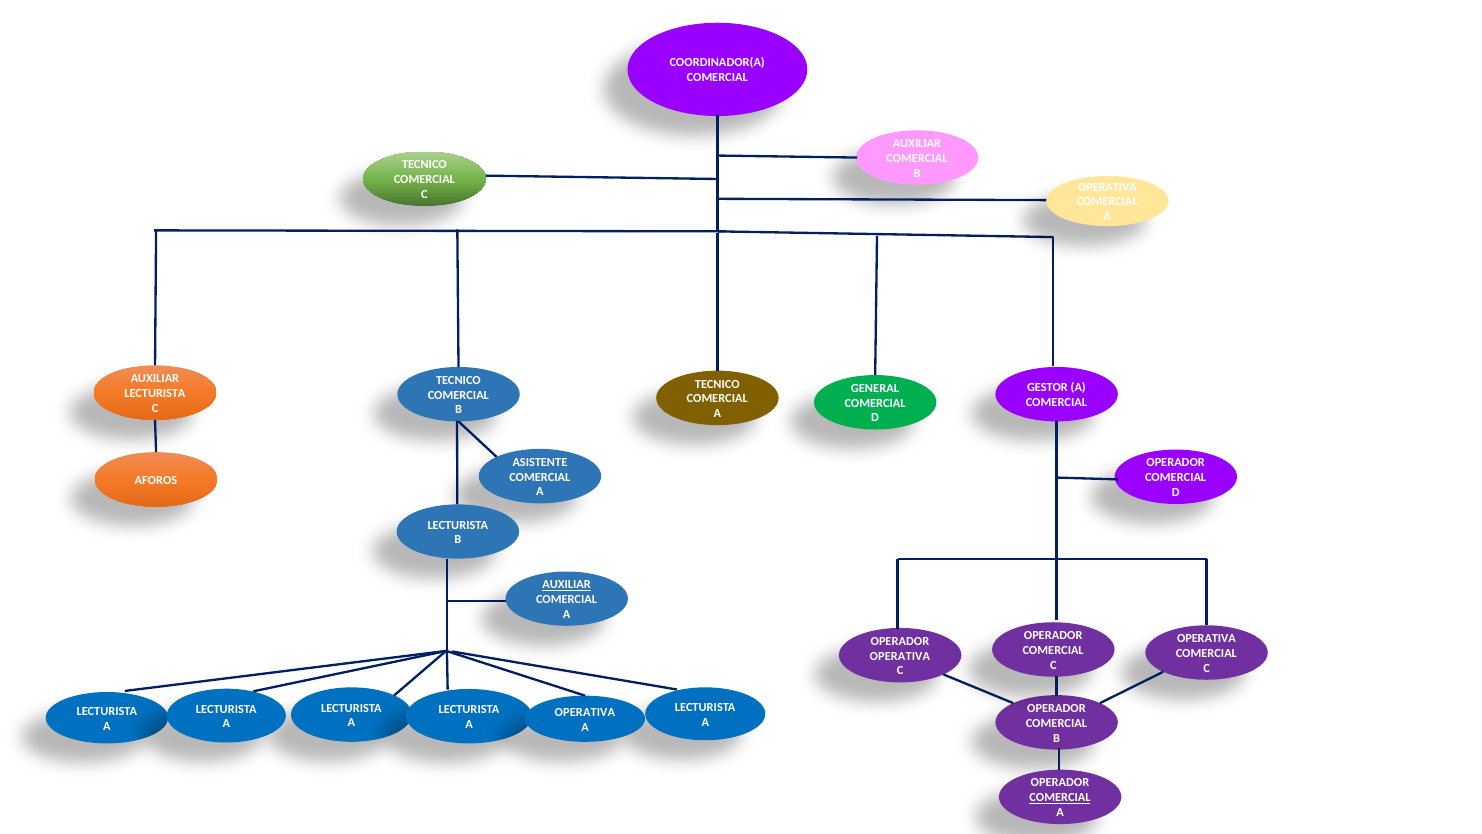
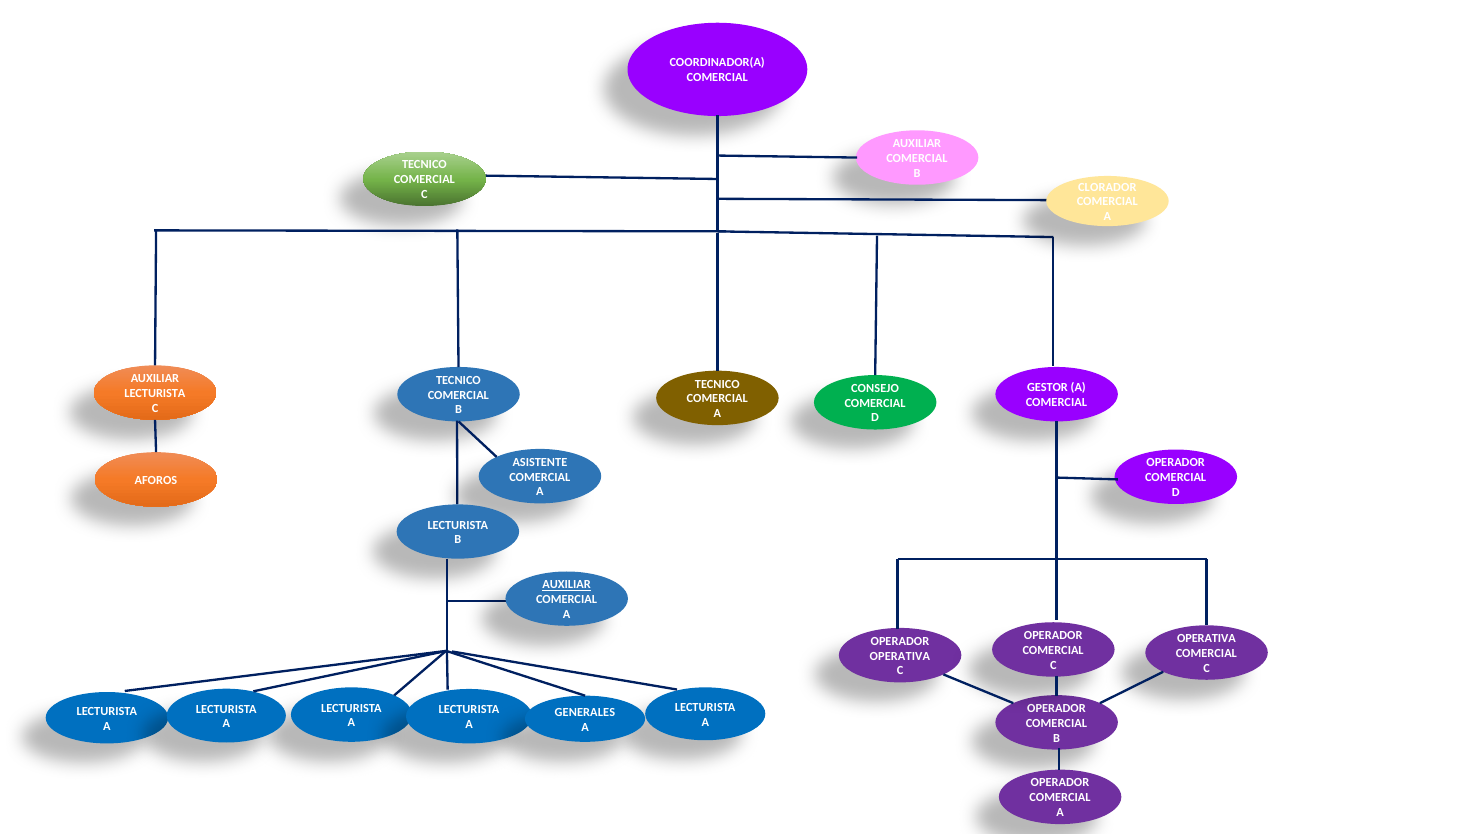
OPERATIVA: OPERATIVA -> CLORADOR (1107, 187)
GENERAL: GENERAL -> CONSEJO (875, 388)
OPERATIVA: OPERATIVA -> GENERALES (585, 712)
COMERCIAL underline: present -> none (1060, 797)
